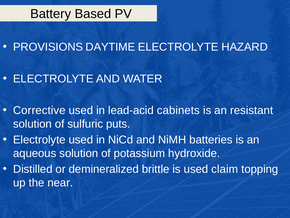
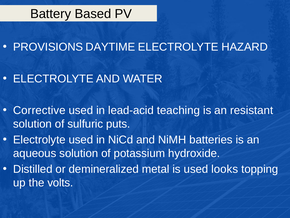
cabinets: cabinets -> teaching (178, 110)
brittle: brittle -> metal (156, 169)
claim: claim -> looks (225, 169)
near: near -> volts (60, 182)
